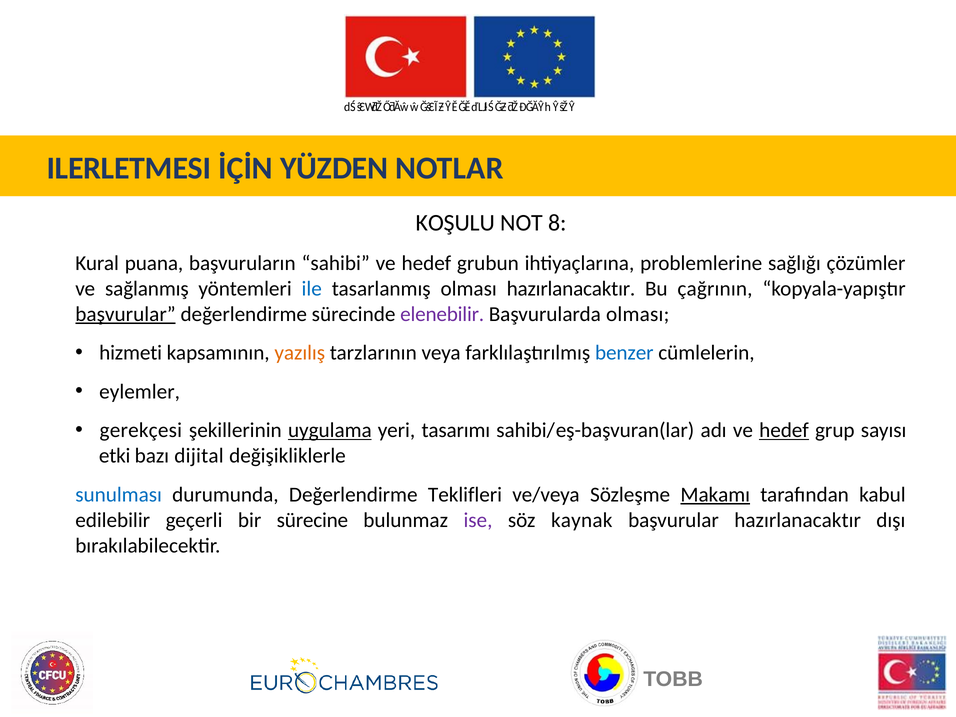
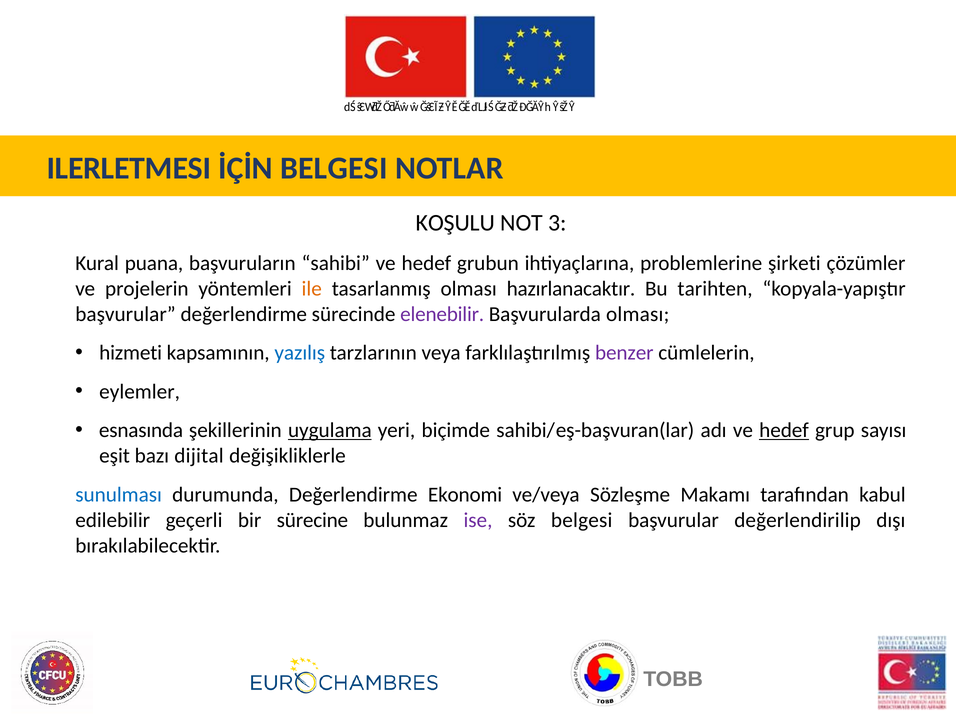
İÇİN YÜZDEN: YÜZDEN -> BELGESI (334, 168)
8: 8 -> 3 (557, 223)
sağlığı: sağlığı -> şirketi (794, 263)
sağlanmış: sağlanmış -> projelerin (147, 289)
ile colour: blue -> orange (312, 289)
çağrının: çağrının -> tarihten (715, 289)
başvurular underline: present -> none (125, 314)
yazılış colour: orange -> blue (300, 353)
benzer colour: blue -> purple (624, 353)
gerekçesi: gerekçesi -> esnasında (141, 430)
tasarımı: tasarımı -> biçimde (456, 430)
etki: etki -> eşit (115, 456)
Teklifleri: Teklifleri -> Ekonomi (465, 495)
Makamı underline: present -> none (715, 495)
söz kaynak: kaynak -> belgesi (582, 520)
başvurular hazırlanacaktır: hazırlanacaktır -> değerlendirilip (798, 520)
